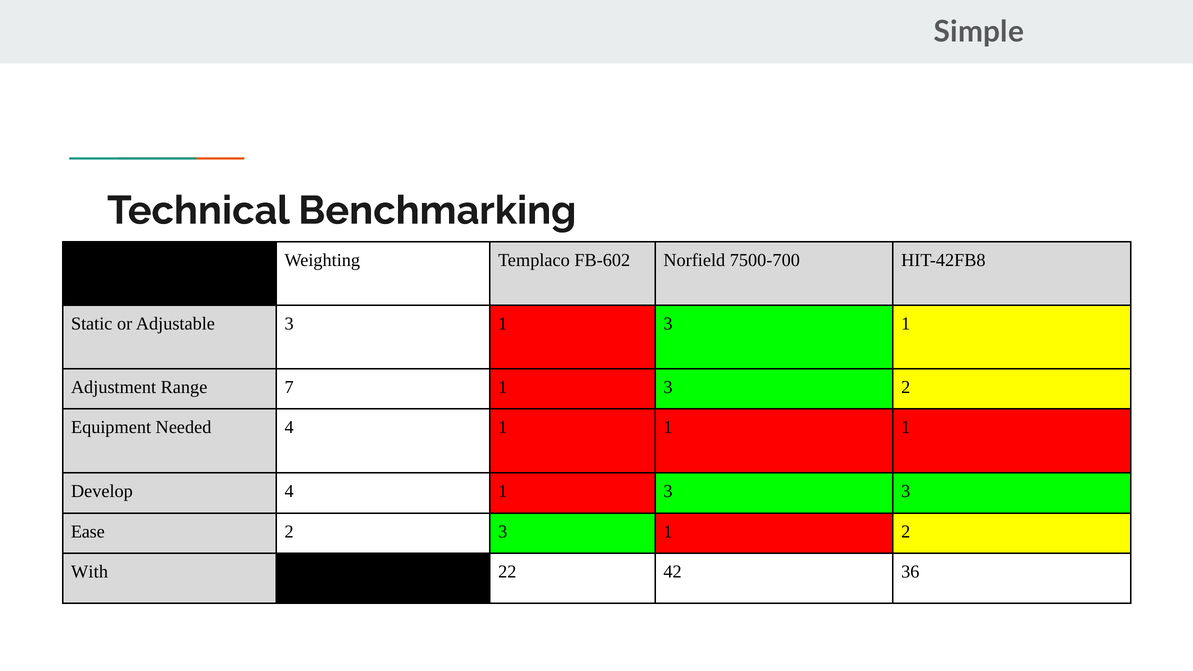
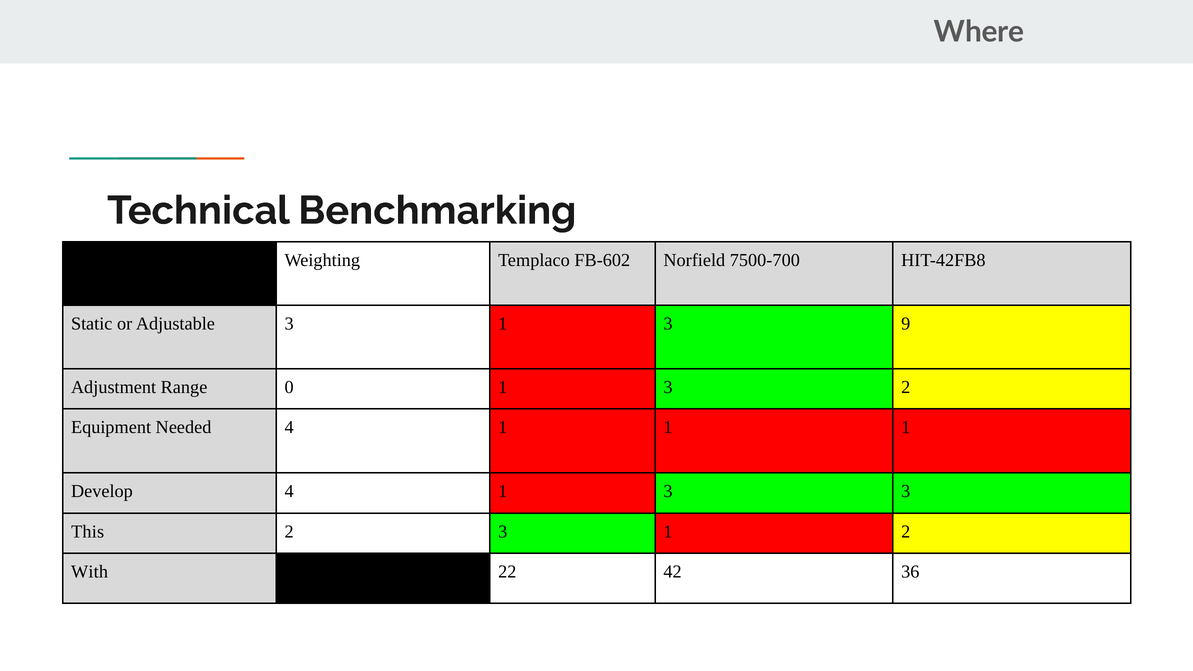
Simple: Simple -> Where (979, 32)
1 3 1: 1 -> 9 (906, 324)
7: 7 -> 0 (289, 387)
Ease: Ease -> This (88, 532)
